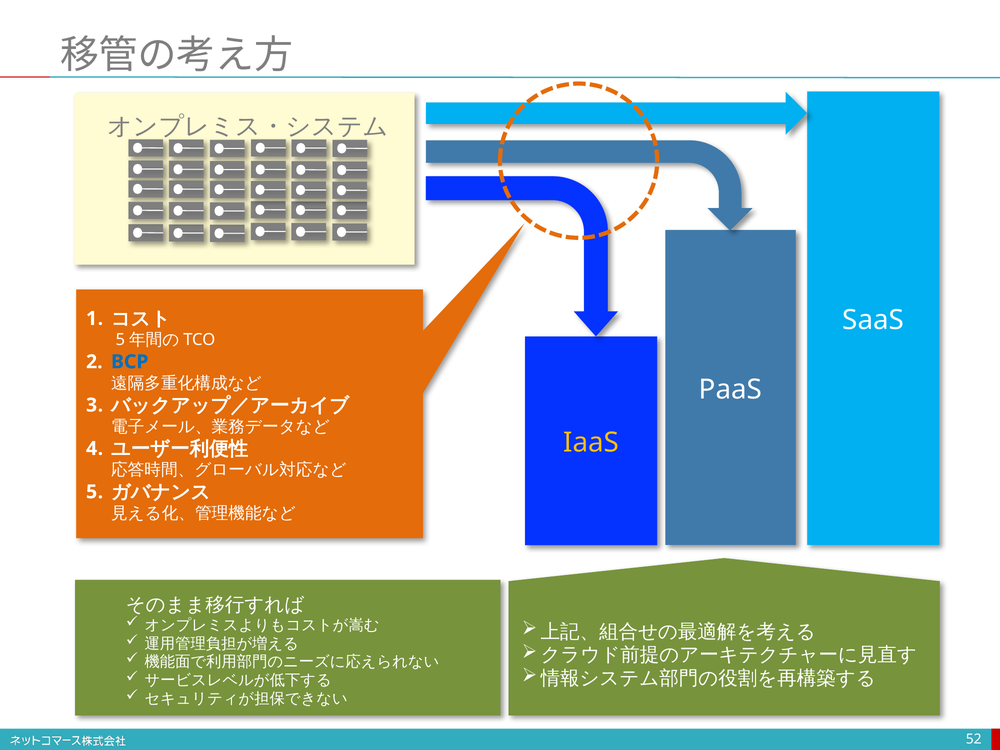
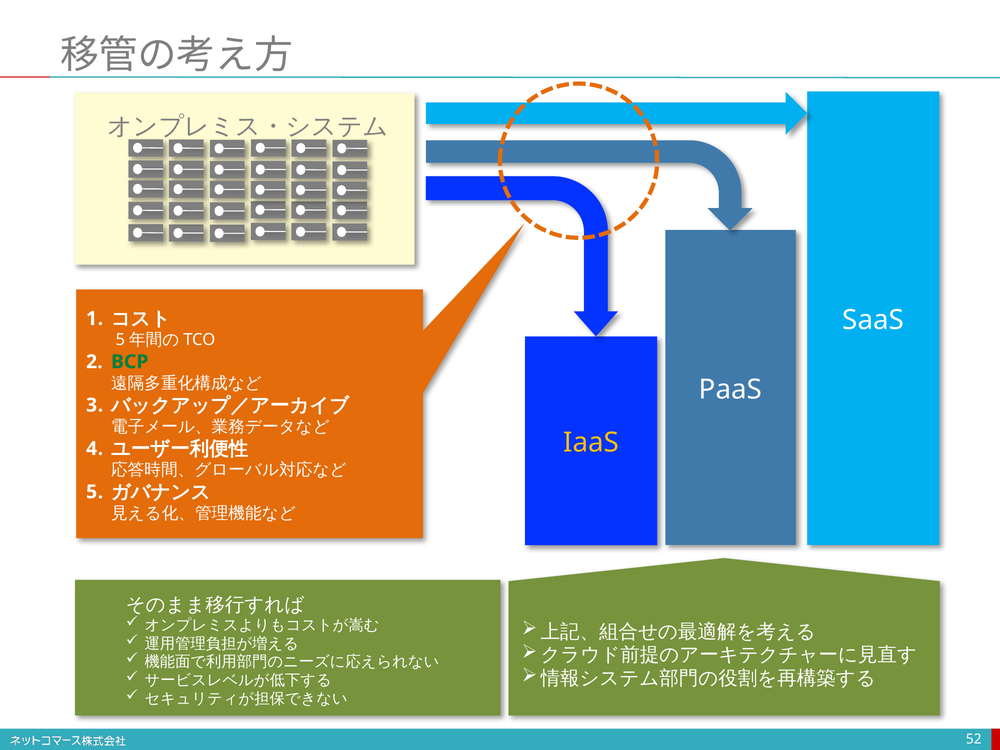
BCP colour: blue -> green (130, 362)
